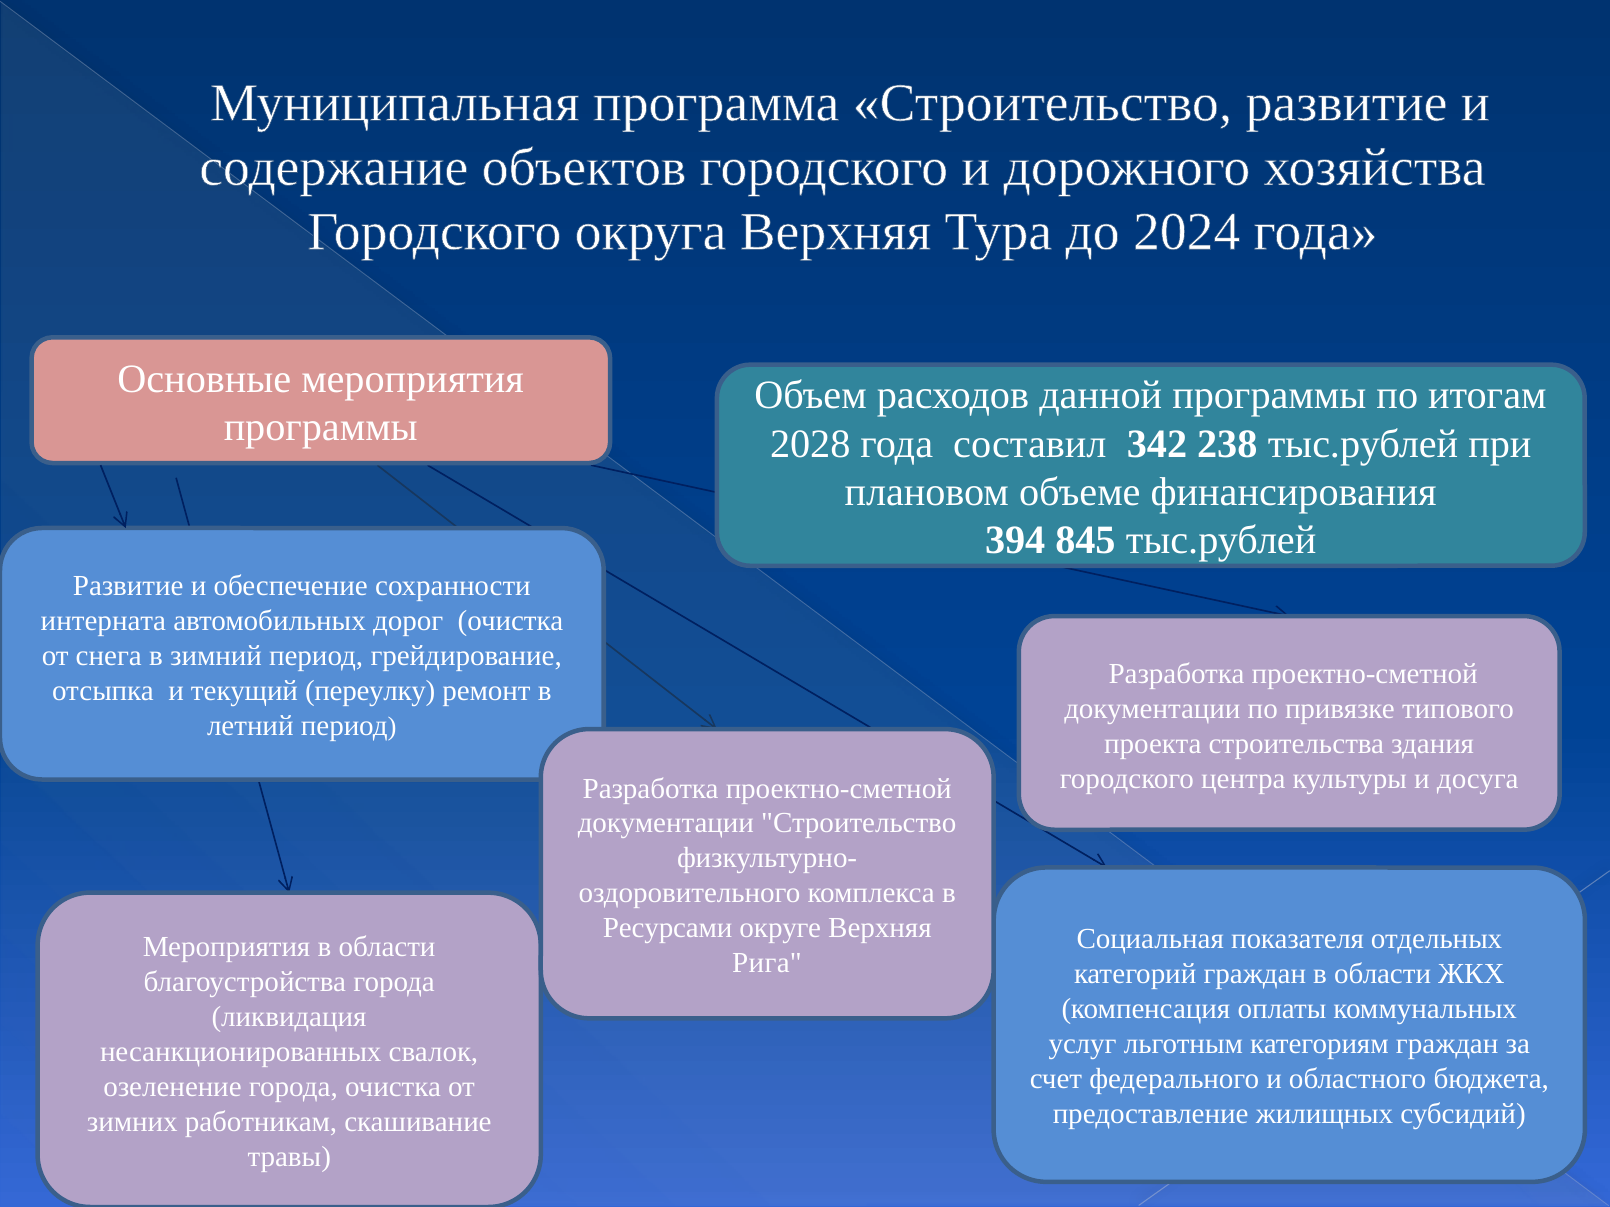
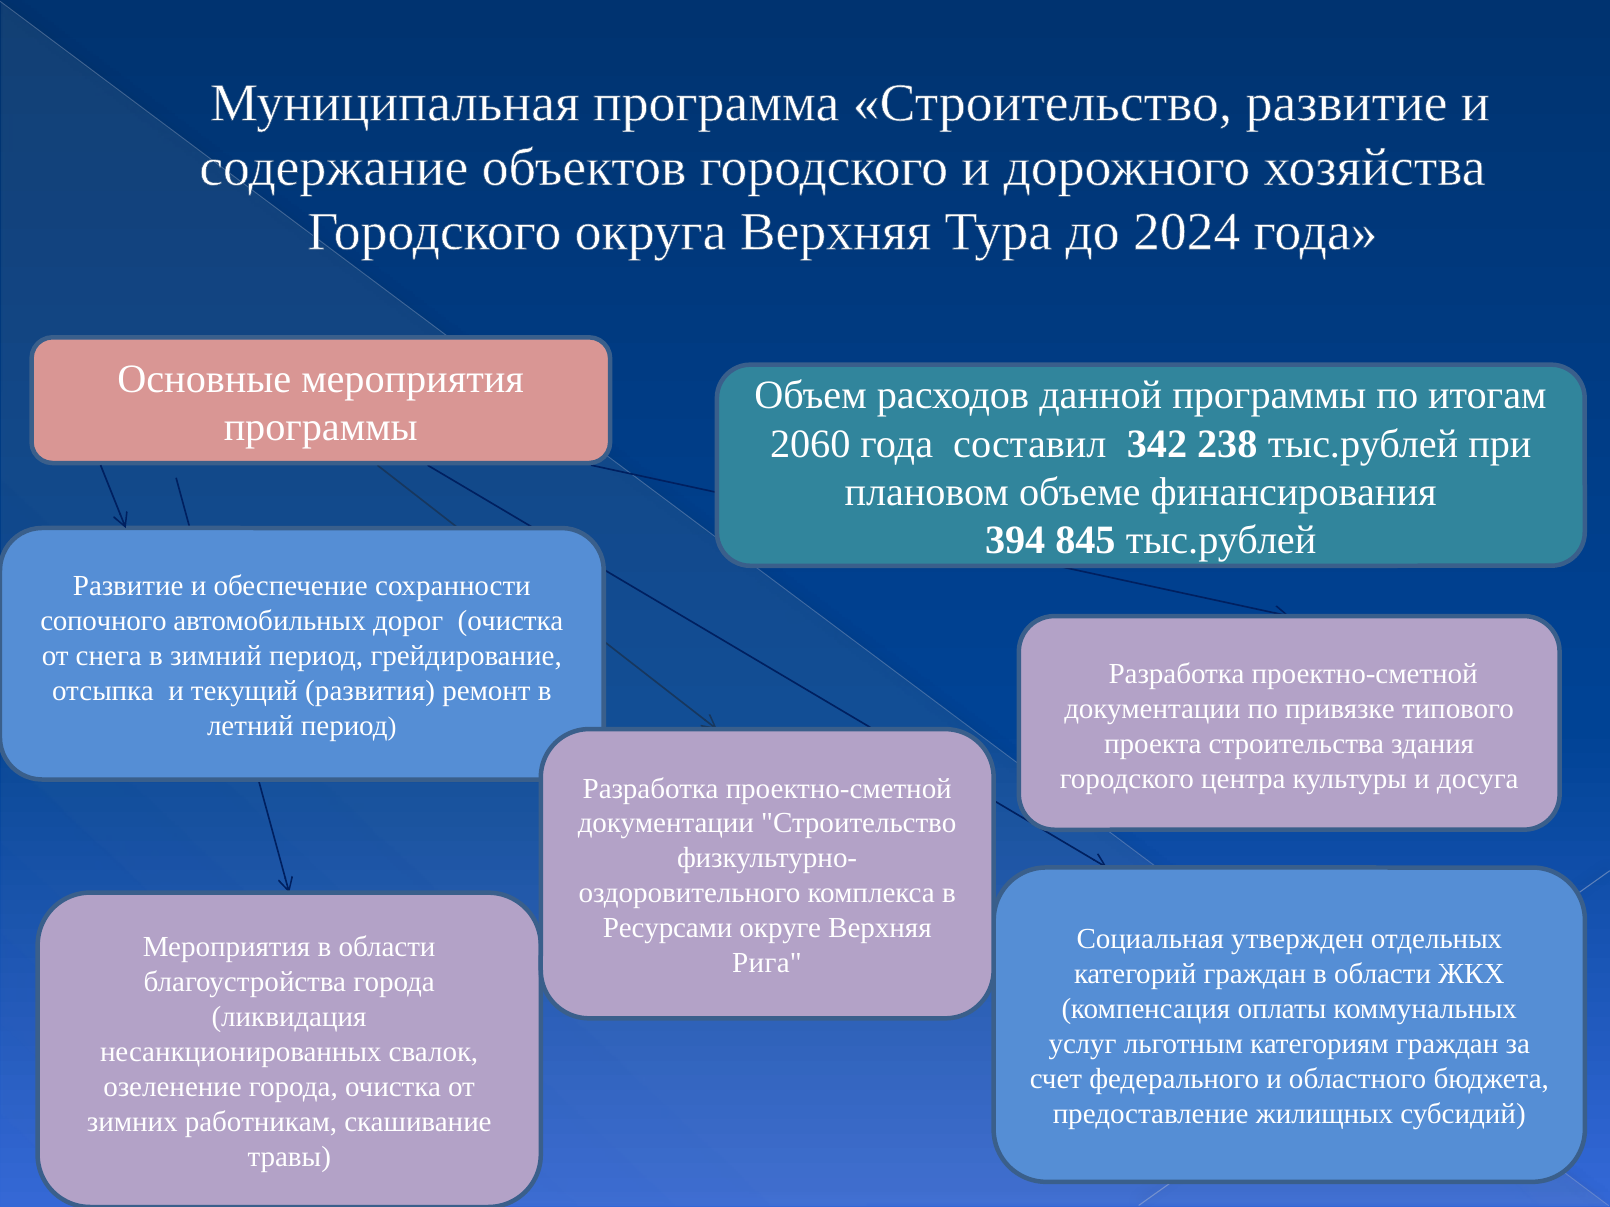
2028: 2028 -> 2060 (810, 444)
интерната: интерната -> сопочного (104, 621)
переулку: переулку -> развития (370, 691)
показателя: показателя -> утвержден (1297, 940)
